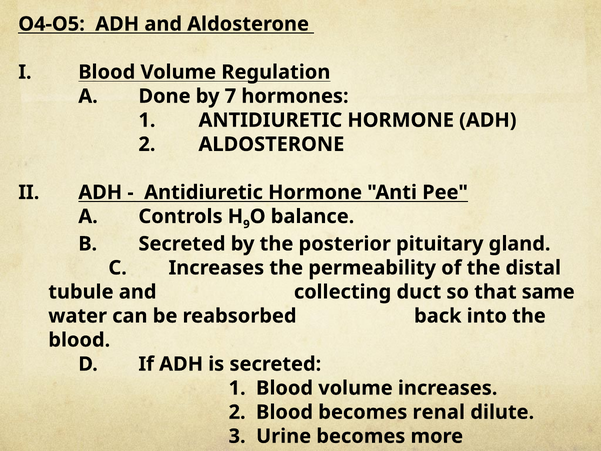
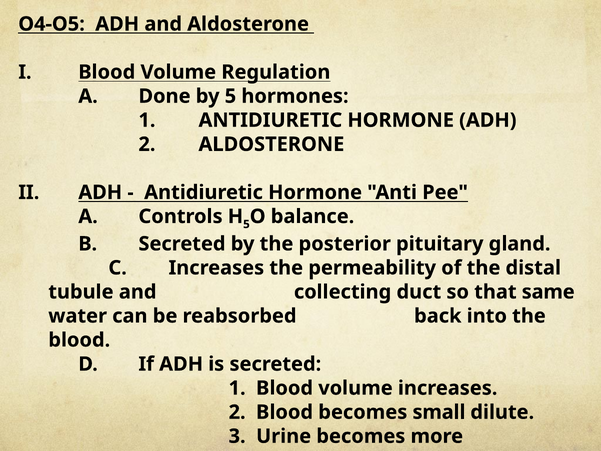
by 7: 7 -> 5 (230, 96)
9: 9 -> 5 (246, 224)
renal: renal -> small (439, 412)
